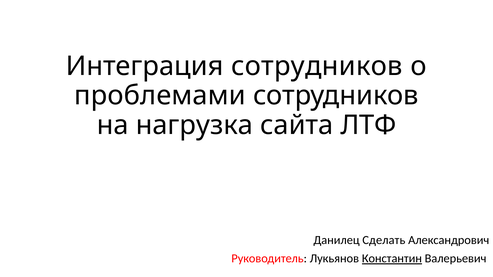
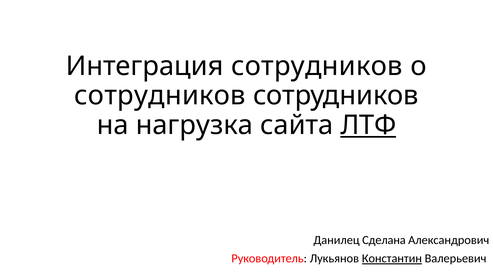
проблемами: проблемами -> сотрудников (160, 96)
ЛТФ underline: none -> present (368, 125)
Сделать: Сделать -> Сделана (384, 240)
